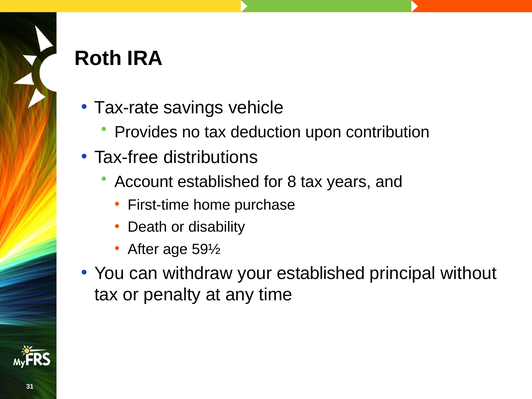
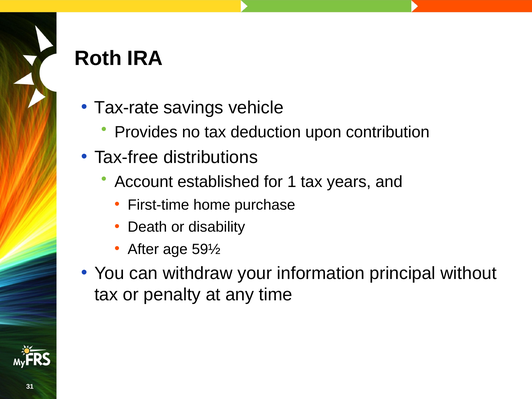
8: 8 -> 1 (292, 182)
your established: established -> information (321, 273)
